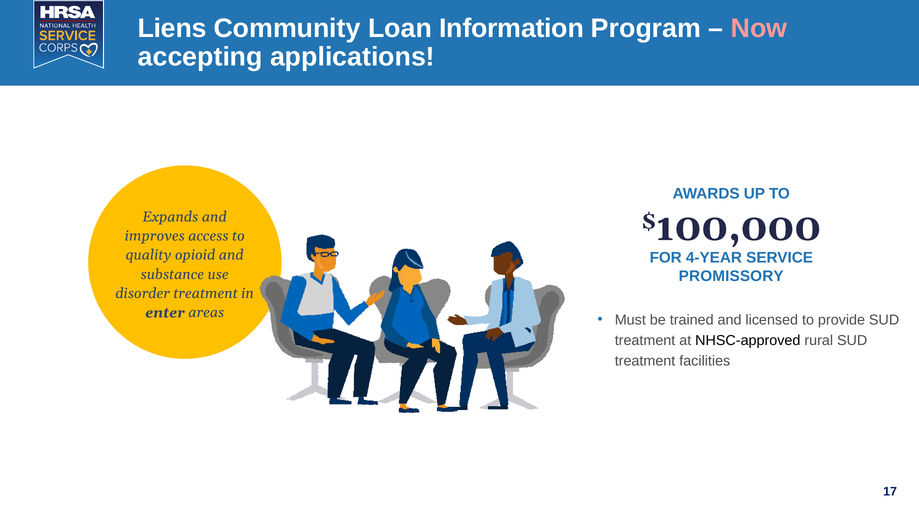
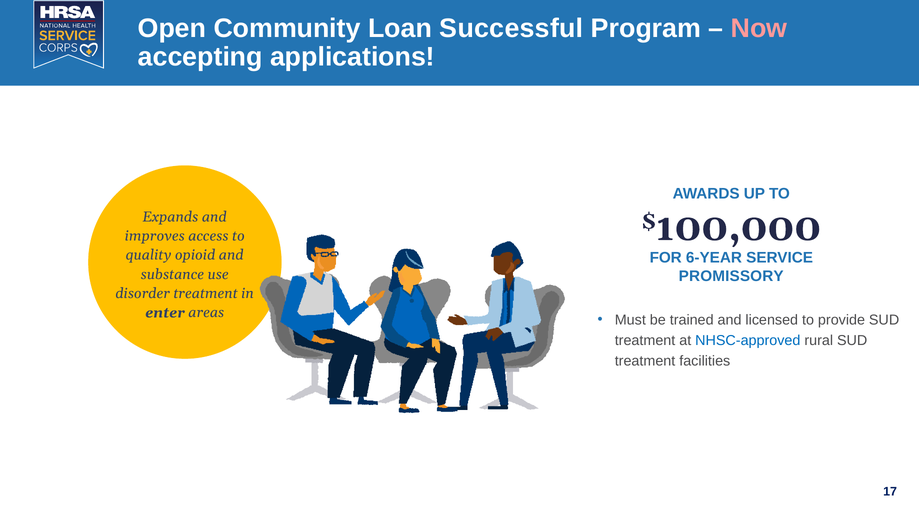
Liens: Liens -> Open (172, 28)
Information: Information -> Successful (511, 28)
4-YEAR: 4-YEAR -> 6-YEAR (714, 258)
NHSC-approved colour: black -> blue (748, 340)
